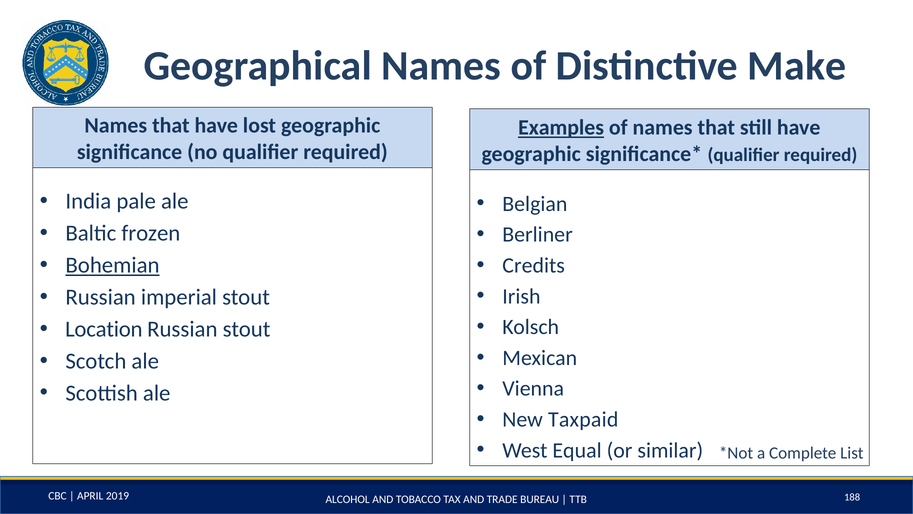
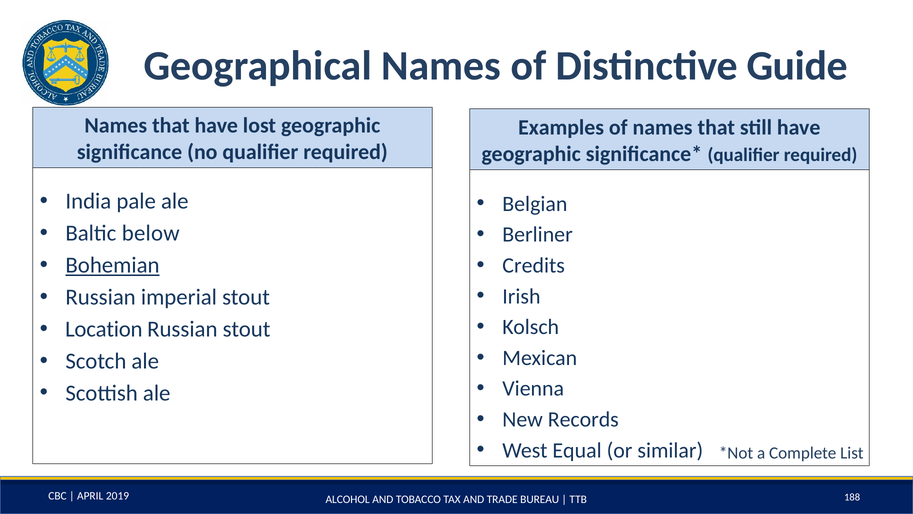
Make: Make -> Guide (797, 66)
Examples underline: present -> none (561, 128)
frozen: frozen -> below (151, 233)
Taxpaid: Taxpaid -> Records (583, 419)
